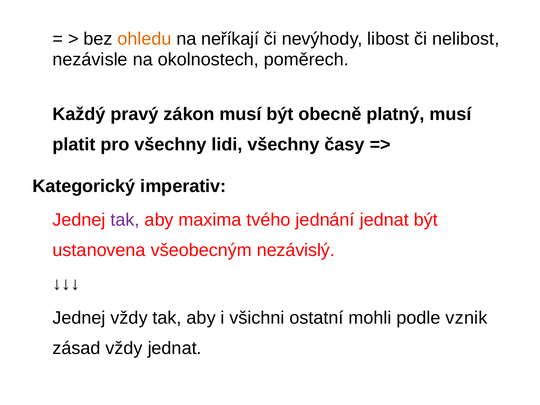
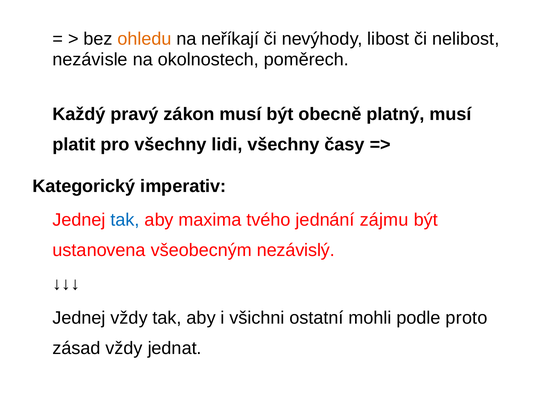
tak colour: purple -> blue (125, 220)
jednání jednat: jednat -> zájmu (384, 220)
vznik: vznik -> proto (467, 318)
